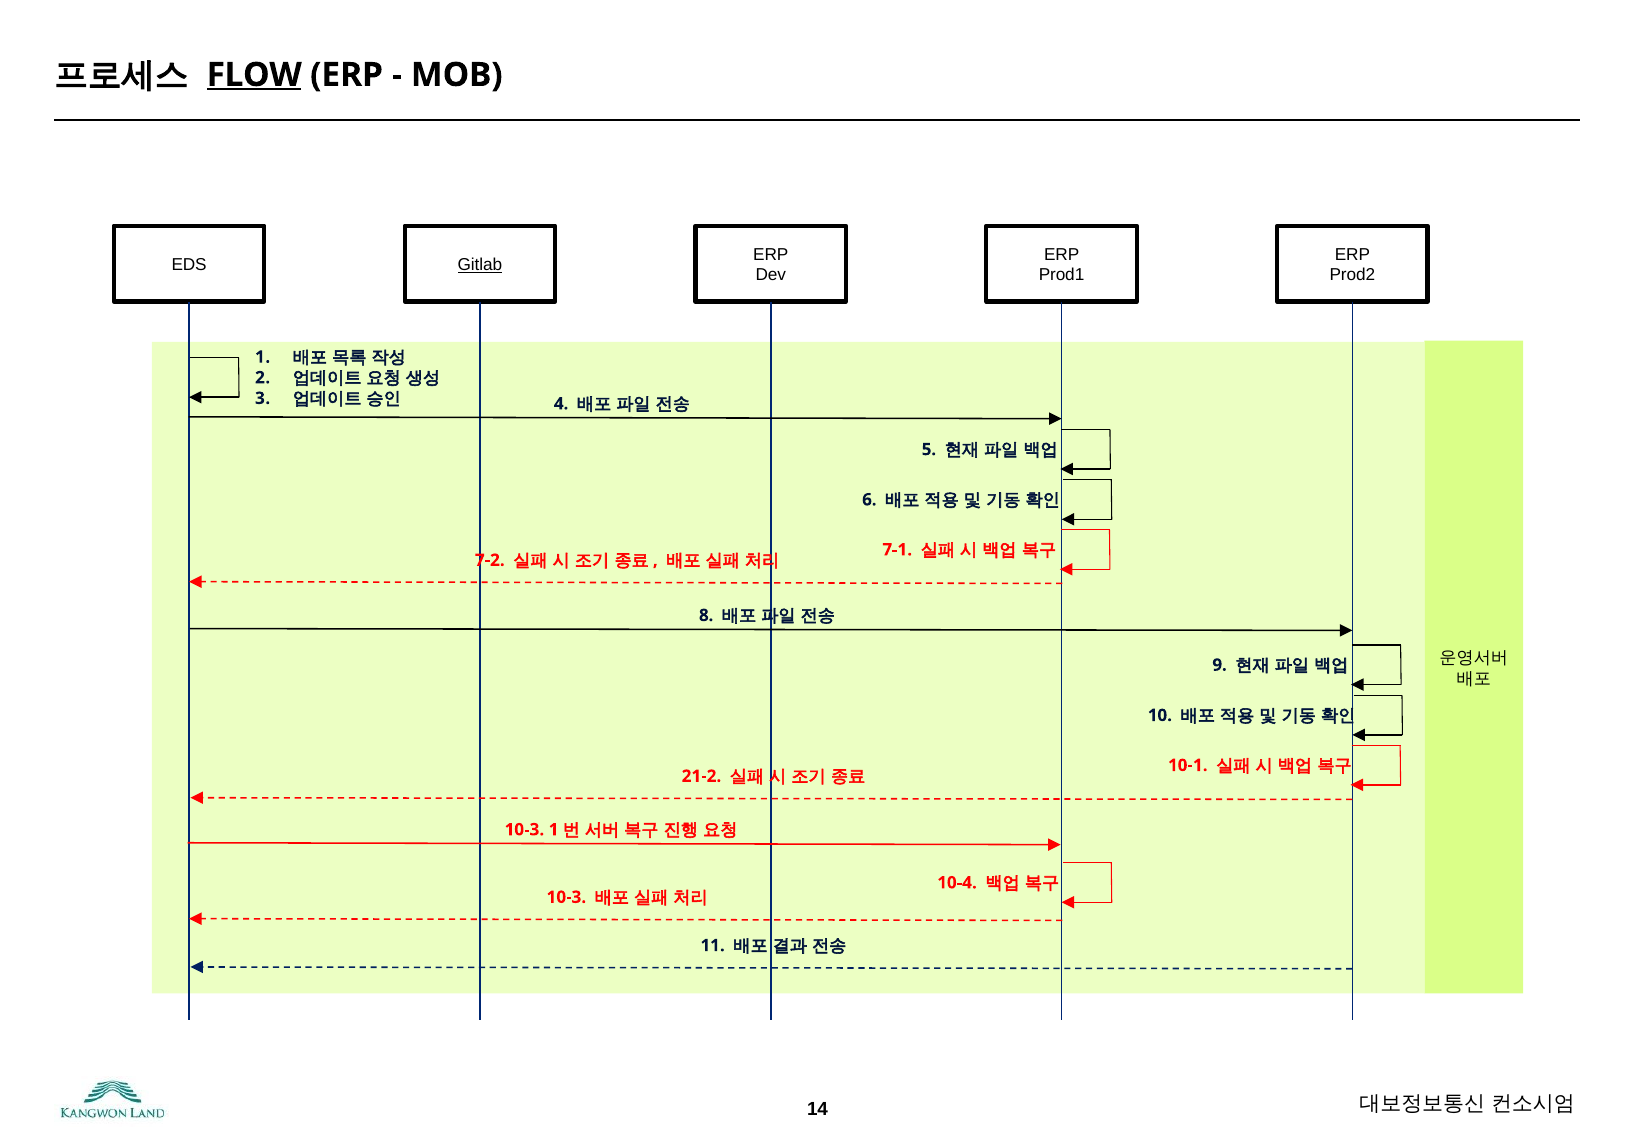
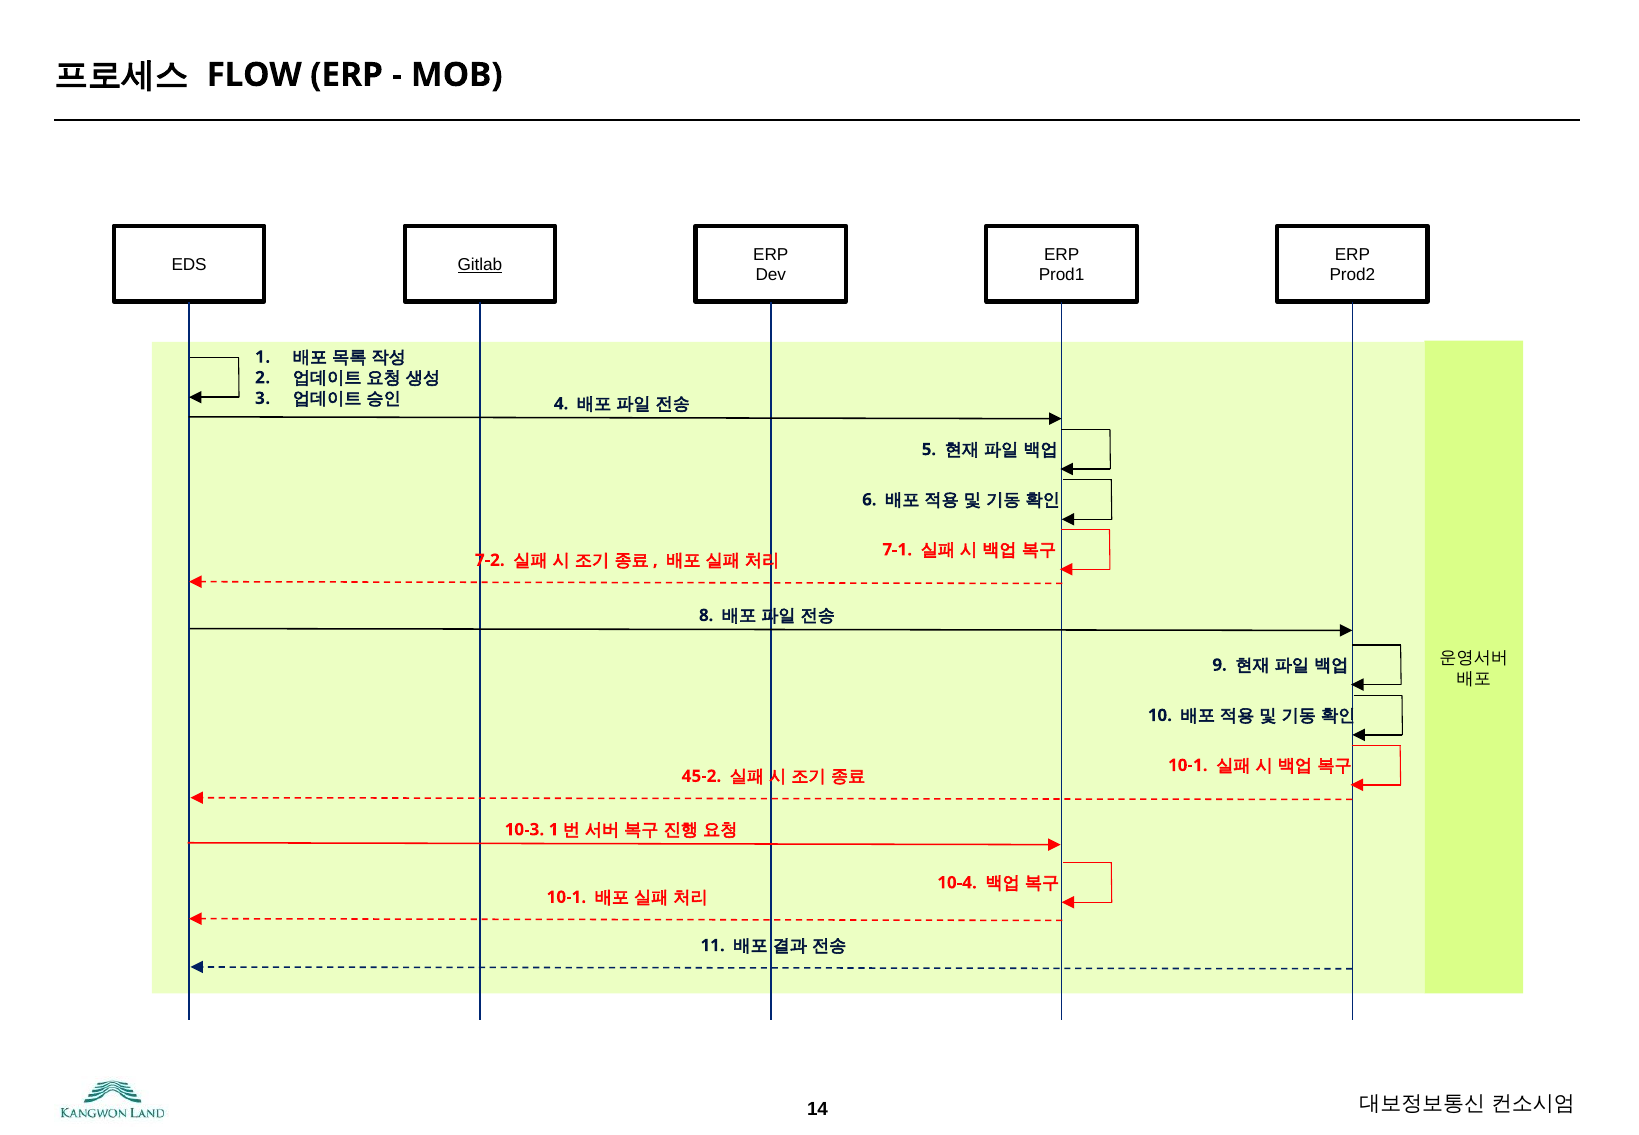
FLOW underline: present -> none (254, 75)
21-2: 21-2 -> 45-2 (701, 776)
10-3: 10-3 -> 10-1 (566, 897)
